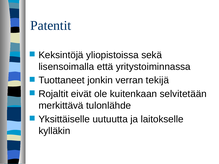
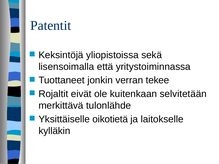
tekijä: tekijä -> tekee (157, 80)
uutuutta: uutuutta -> oikotietä (110, 119)
